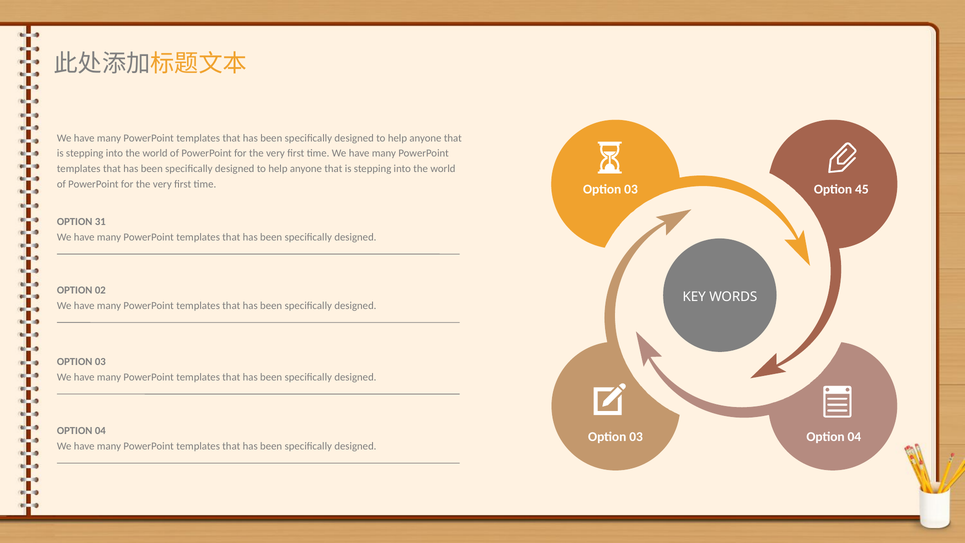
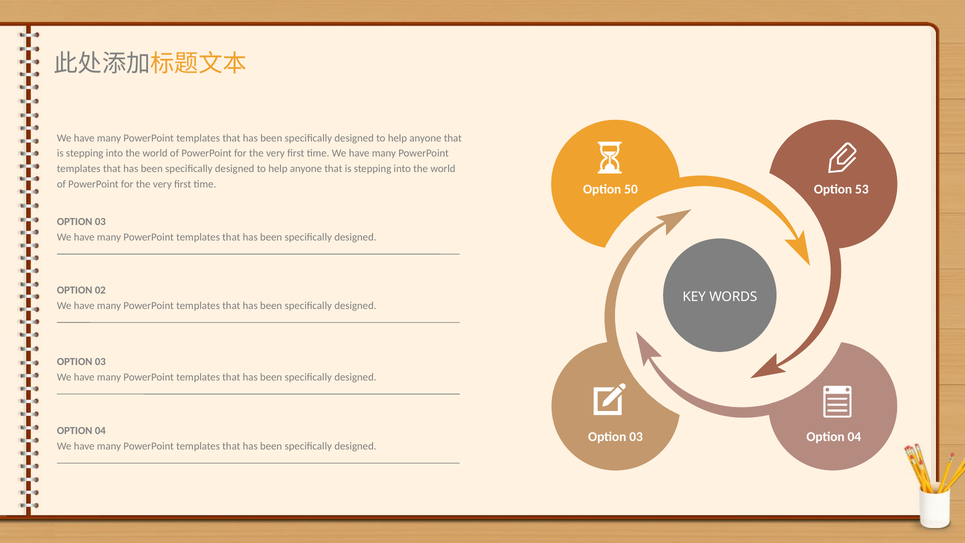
03: 03 -> 50 (631, 189)
45: 45 -> 53 (862, 189)
31: 31 -> 03 (100, 222)
